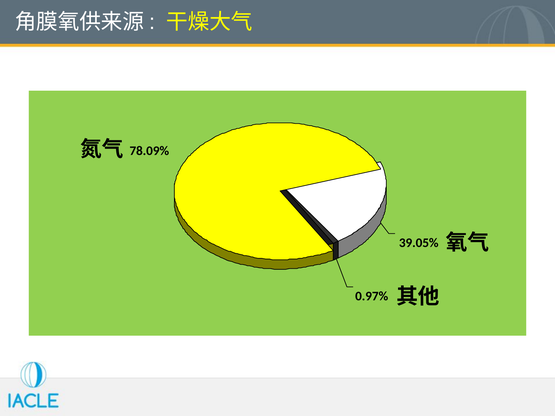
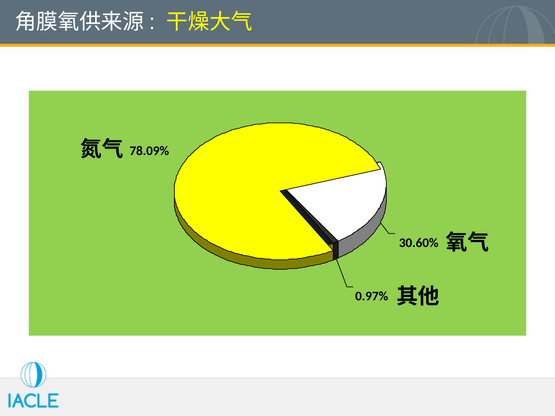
39.05%: 39.05% -> 30.60% (419, 243)
